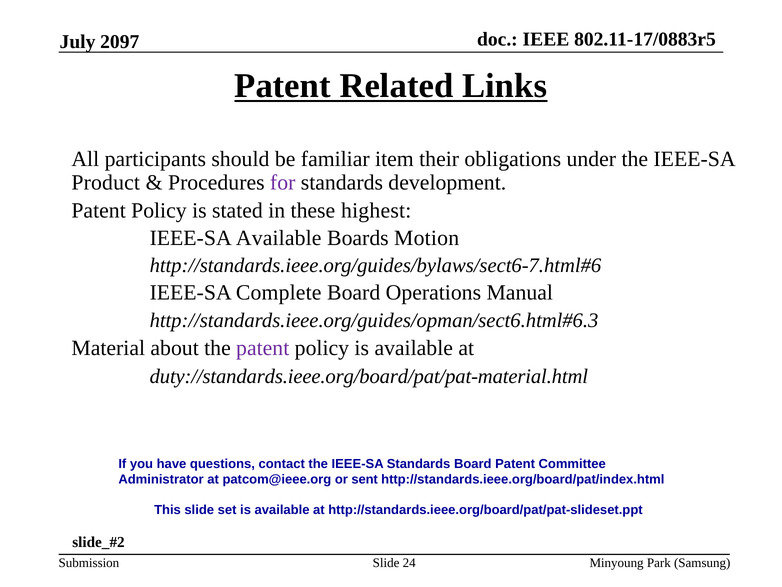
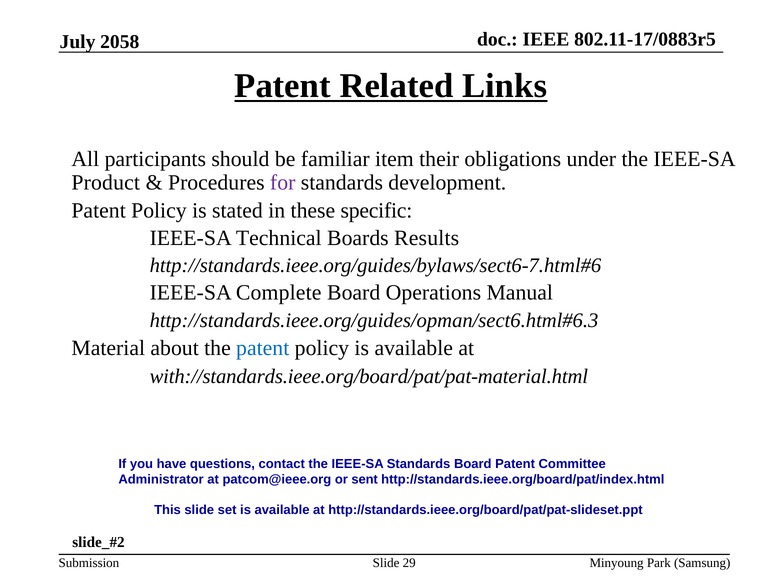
2097: 2097 -> 2058 (120, 42)
highest: highest -> specific (376, 210)
IEEE-SA Available: Available -> Technical (279, 238)
Motion: Motion -> Results (427, 238)
patent colour: purple -> blue (263, 348)
duty://standards.ieee.org/board/pat/pat-material.html: duty://standards.ieee.org/board/pat/pat-material.html -> with://standards.ieee.org/board/pat/pat-material.html (369, 376)
24: 24 -> 29 (409, 562)
